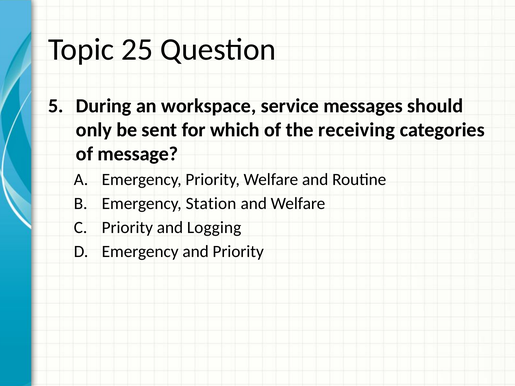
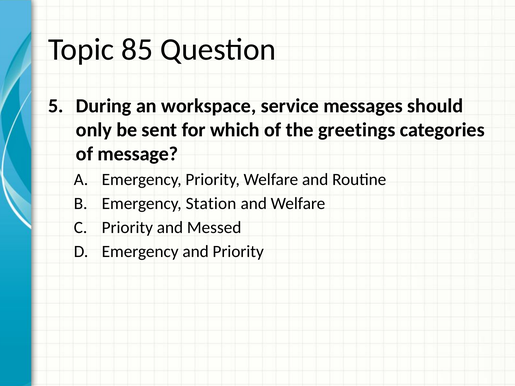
25: 25 -> 85 (137, 50)
receiving: receiving -> greetings (357, 130)
Logging: Logging -> Messed (214, 228)
